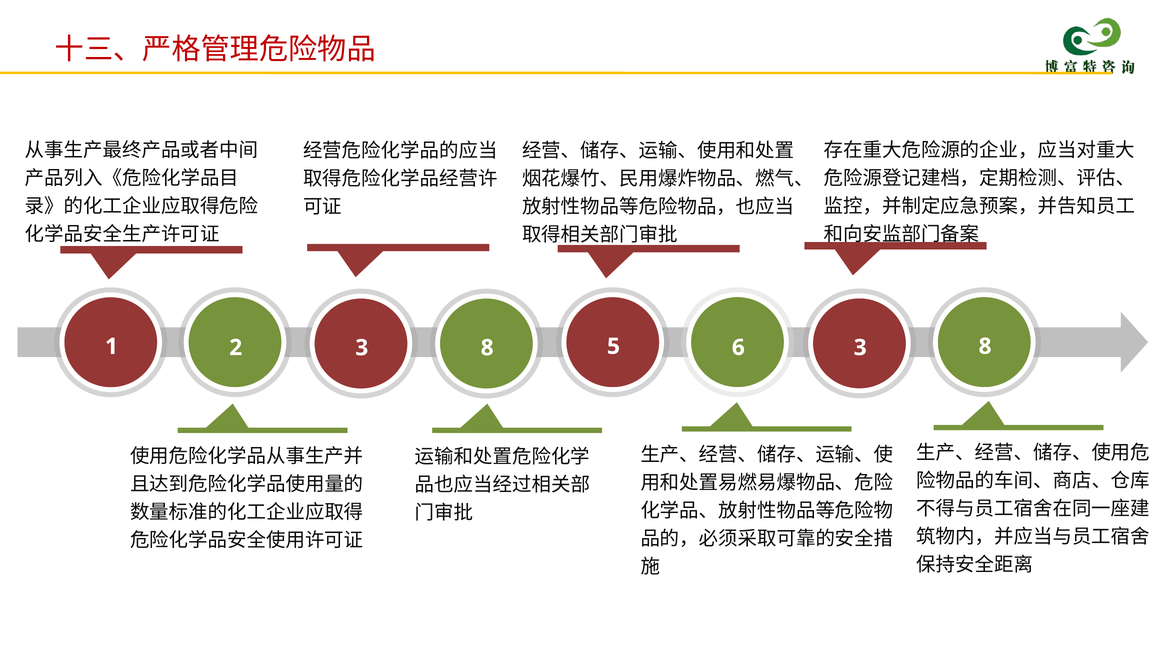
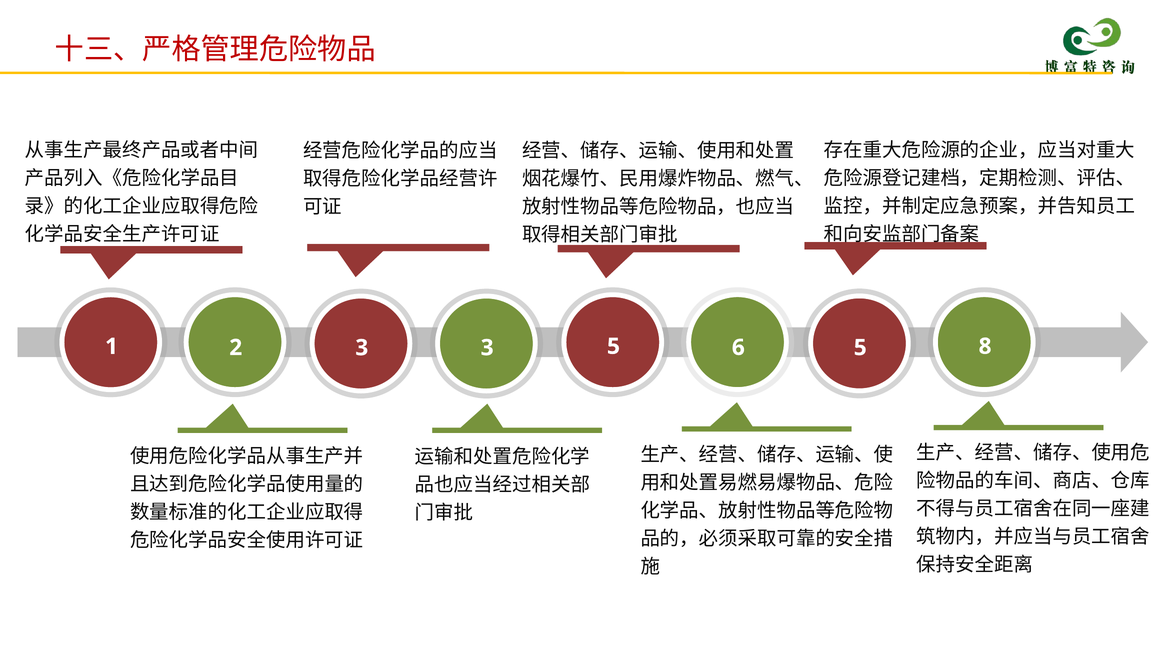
2 3 8: 8 -> 3 (487, 348)
6 3: 3 -> 5 (860, 348)
